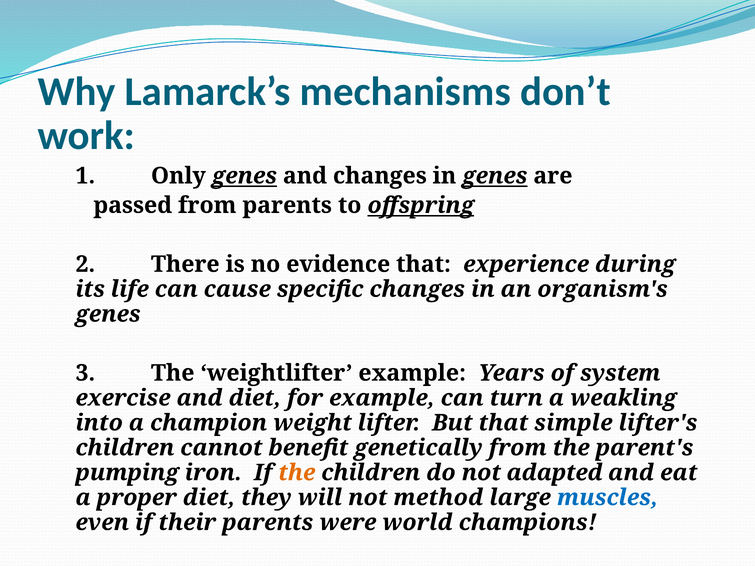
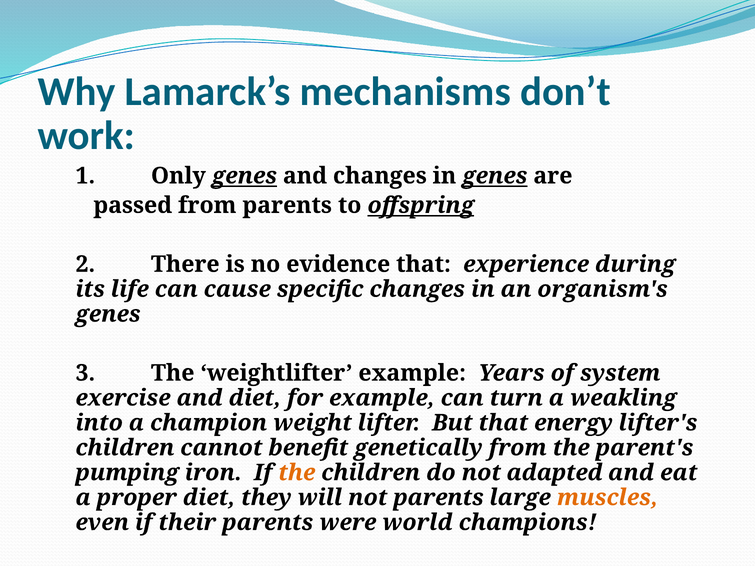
simple: simple -> energy (574, 423)
not method: method -> parents (439, 498)
muscles colour: blue -> orange (607, 498)
